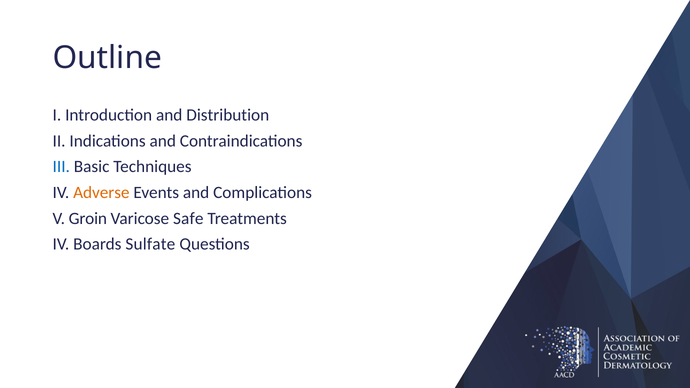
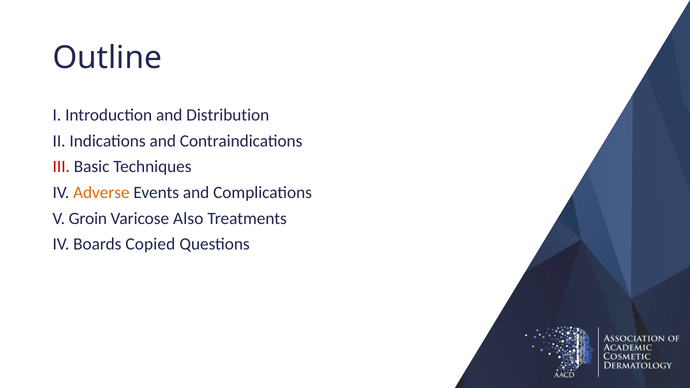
III colour: blue -> red (61, 167)
Safe: Safe -> Also (188, 218)
Sulfate: Sulfate -> Copied (150, 244)
